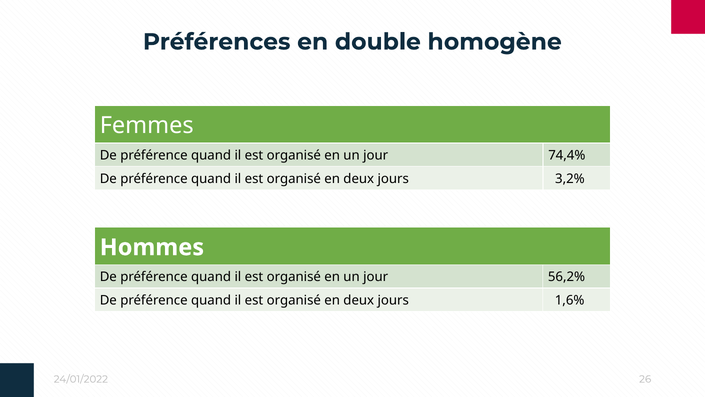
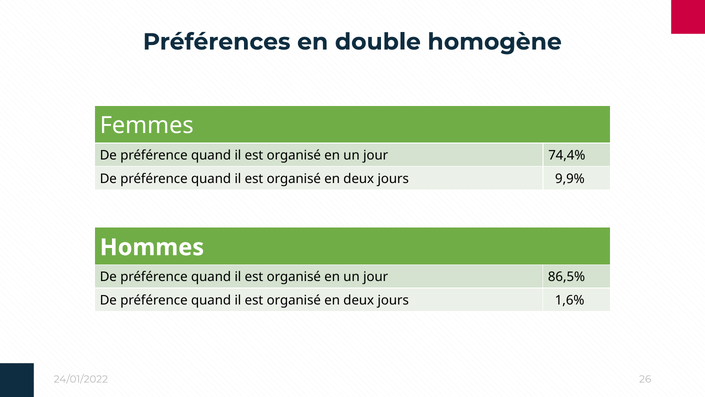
3,2%: 3,2% -> 9,9% (570, 179)
56,2%: 56,2% -> 86,5% (567, 277)
